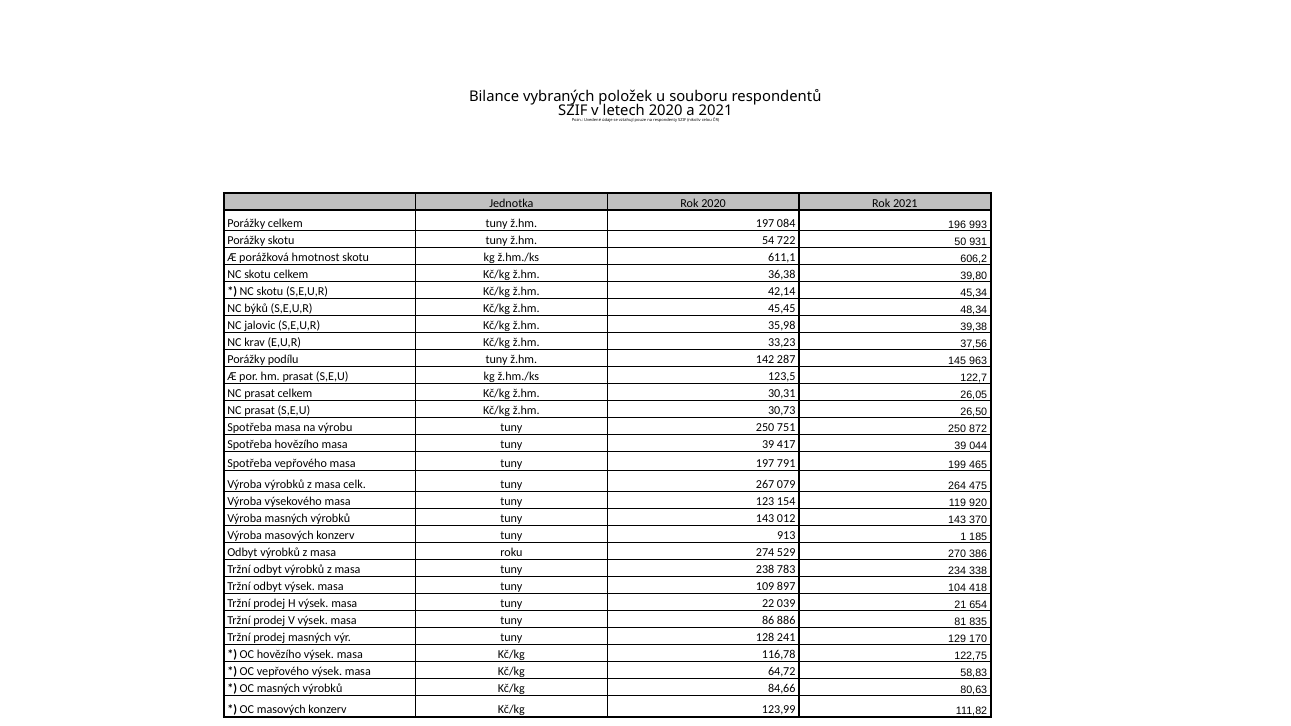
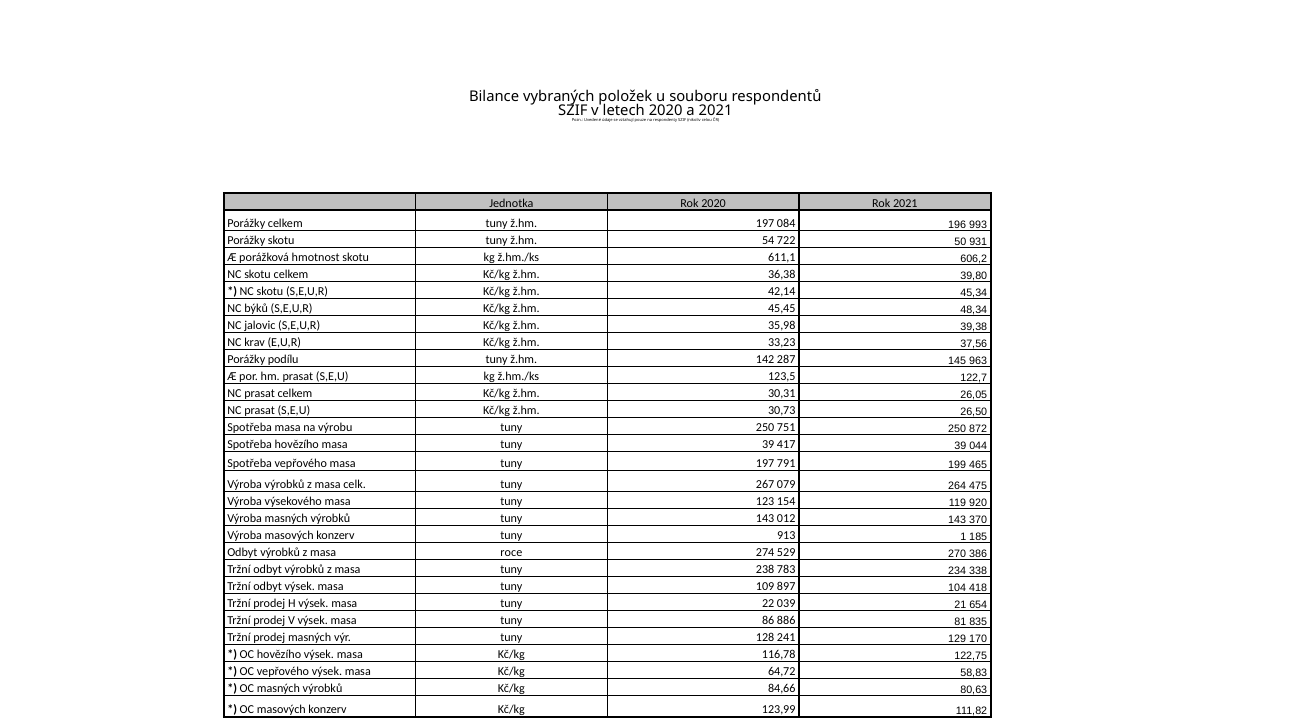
roku: roku -> roce (511, 552)
